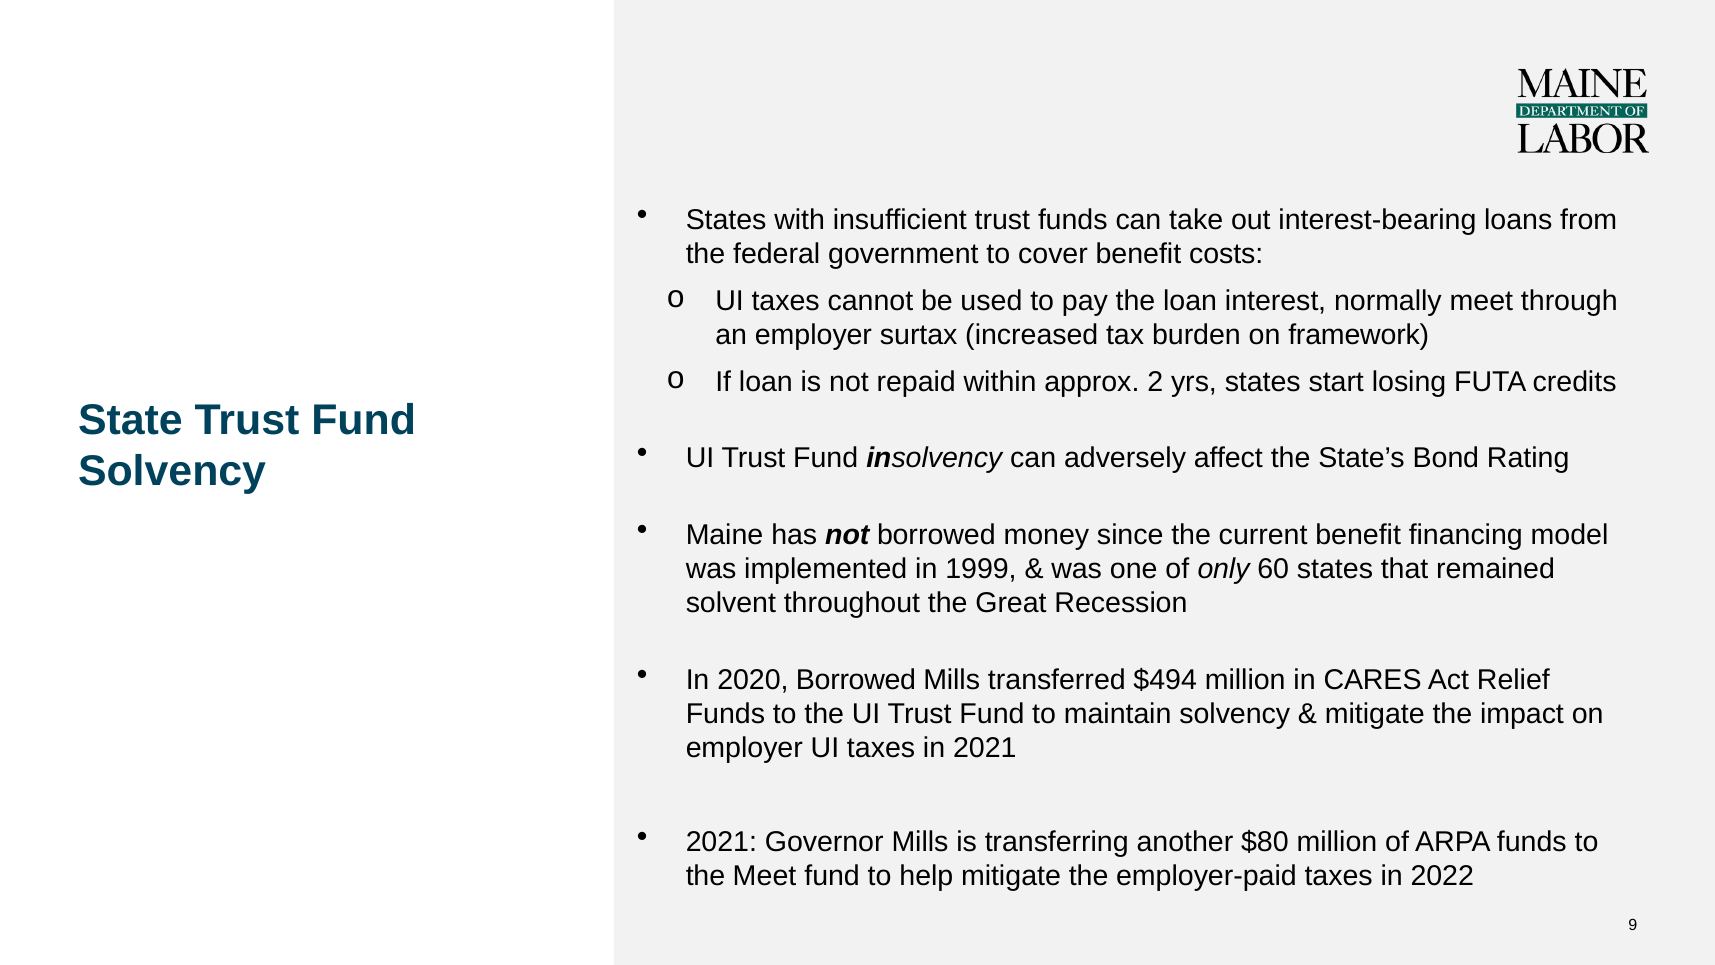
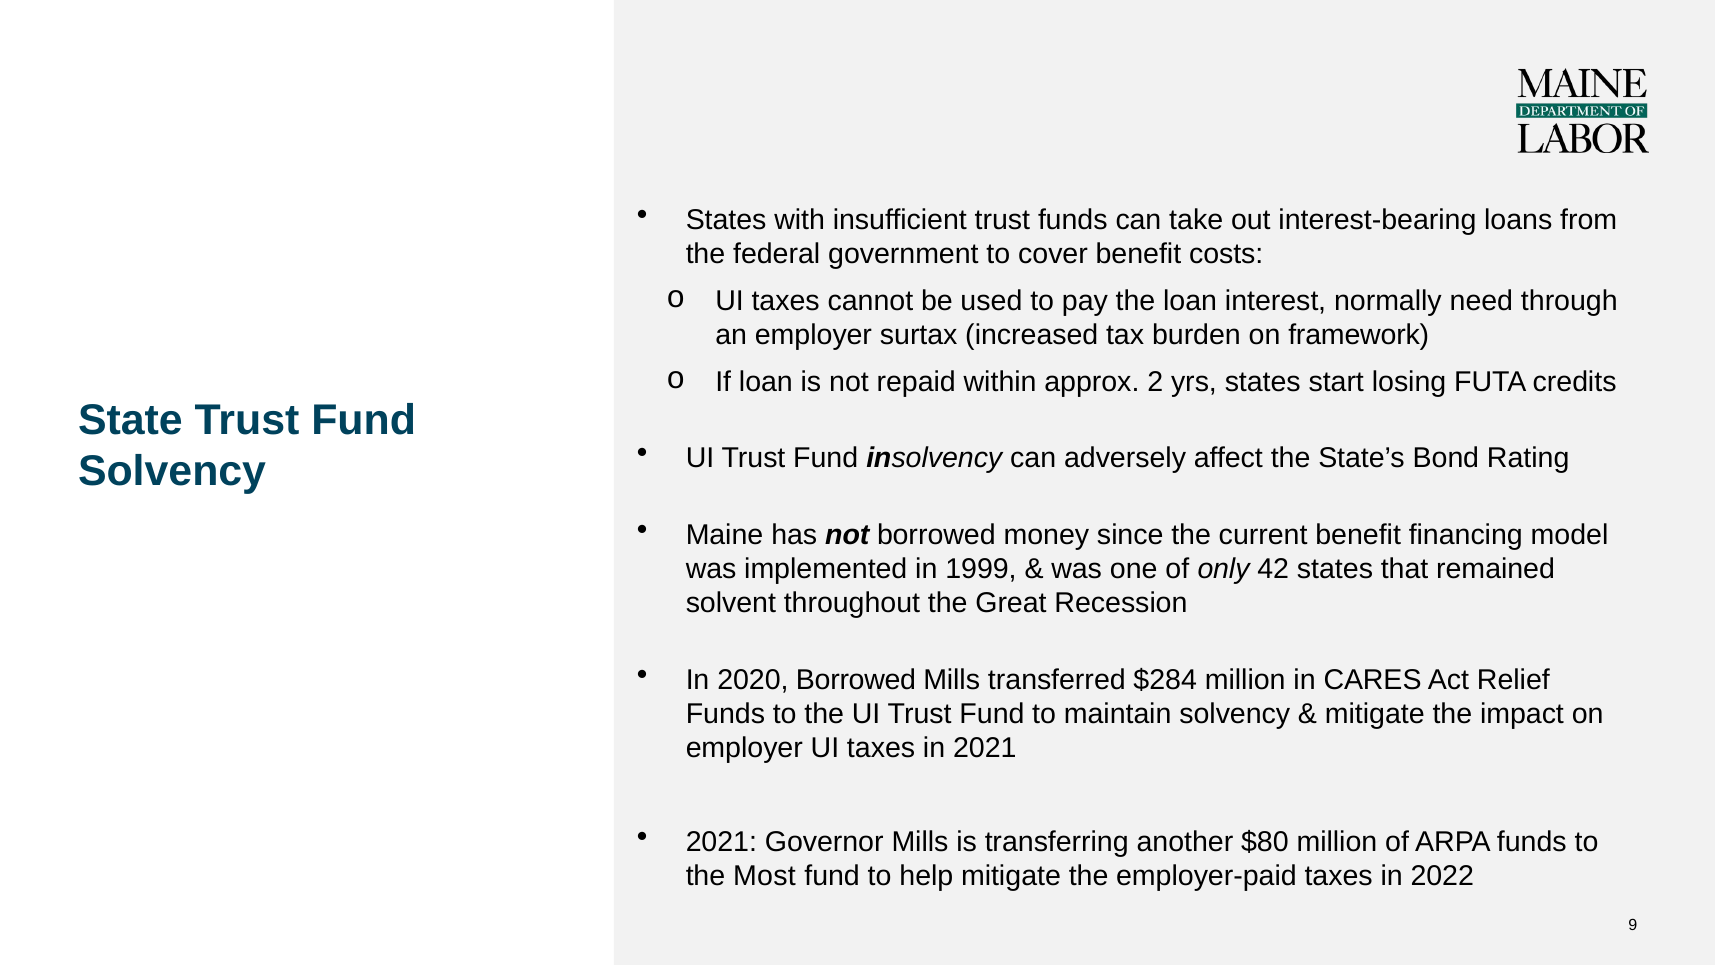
normally meet: meet -> need (1481, 301)
60: 60 -> 42 (1273, 569)
$494: $494 -> $284 (1165, 680)
the Meet: Meet -> Most (764, 876)
